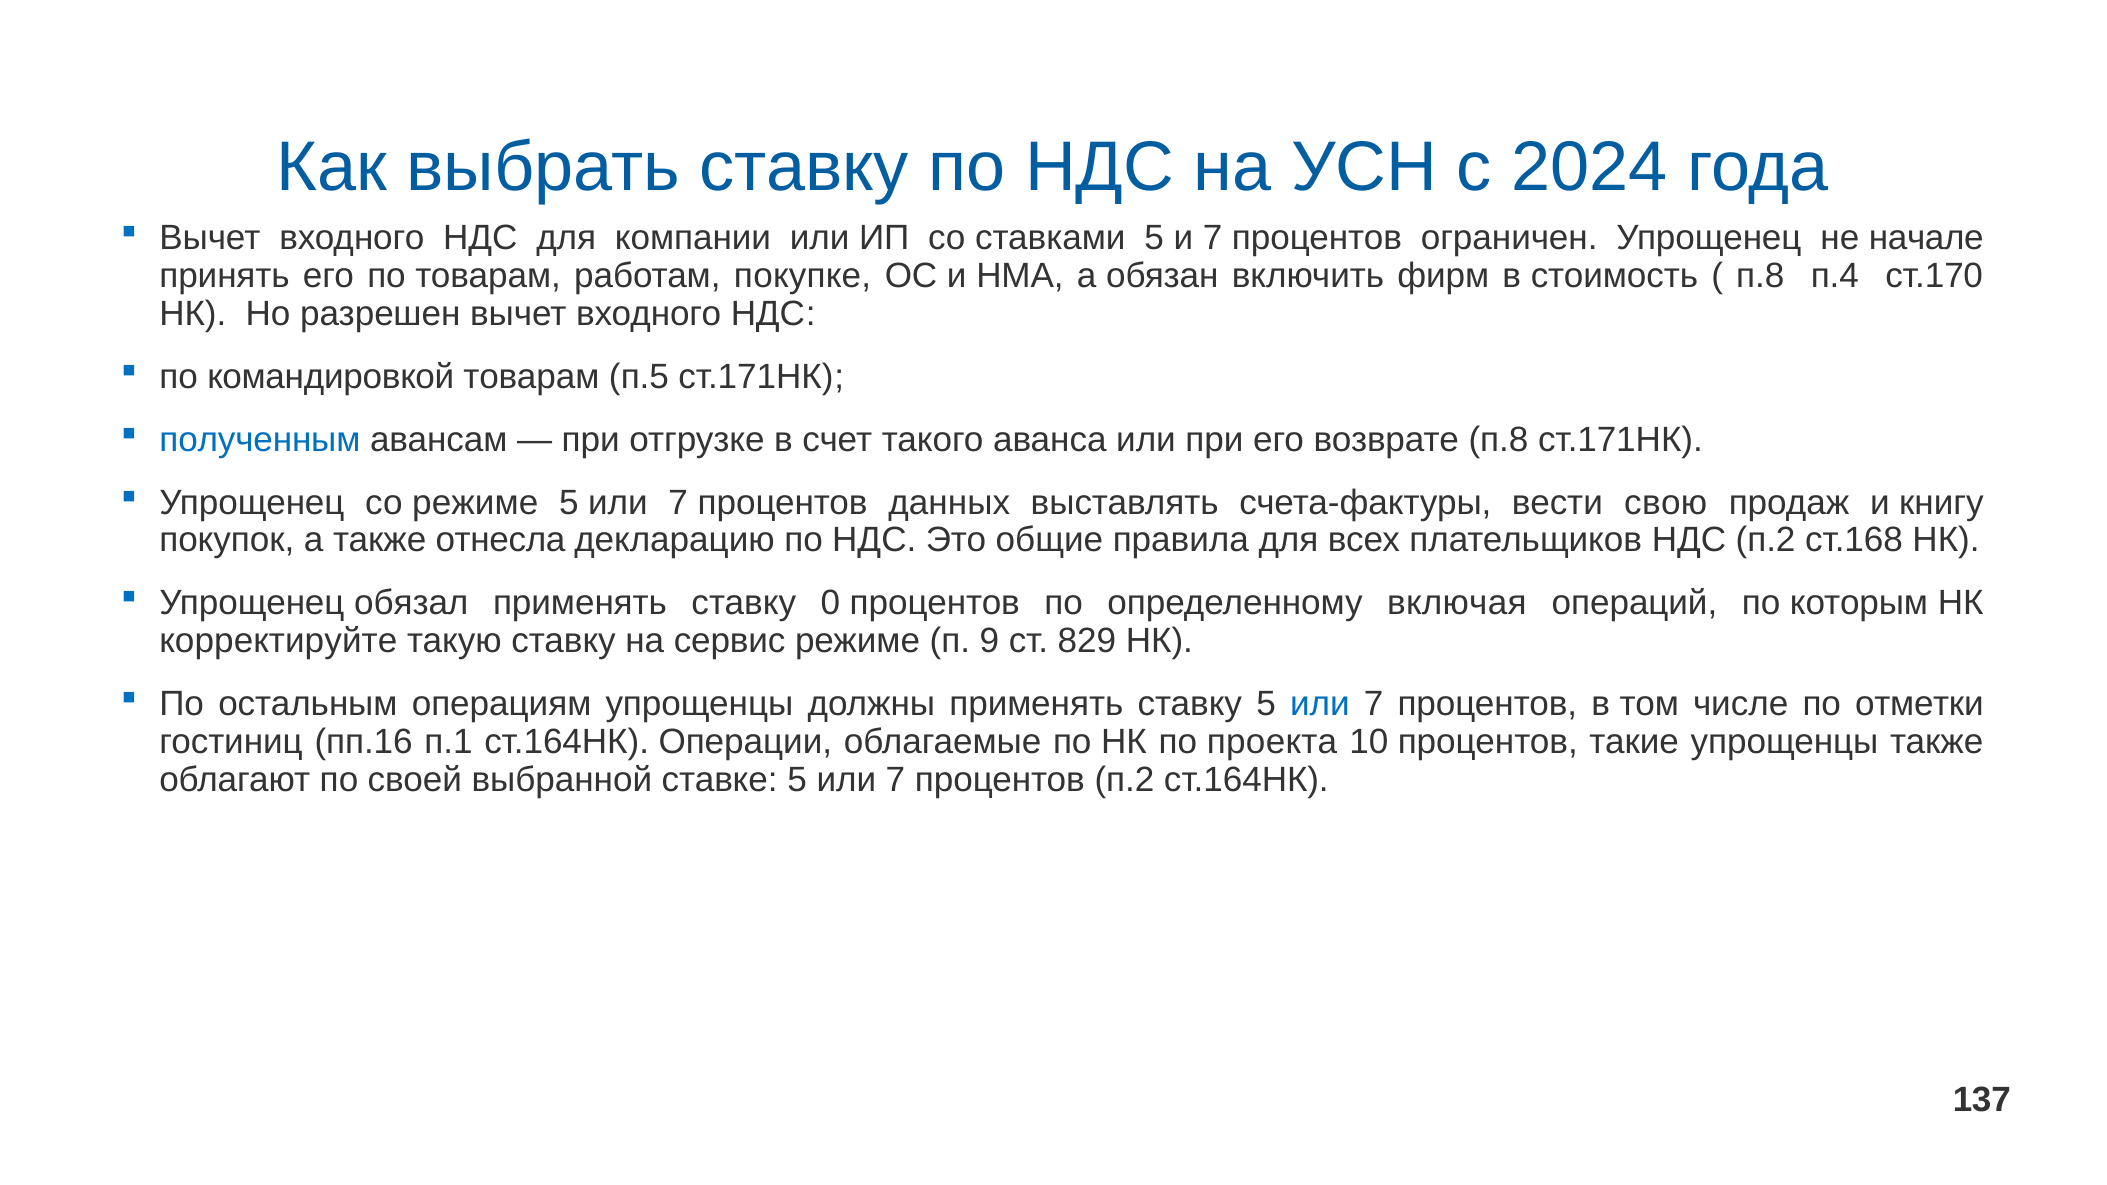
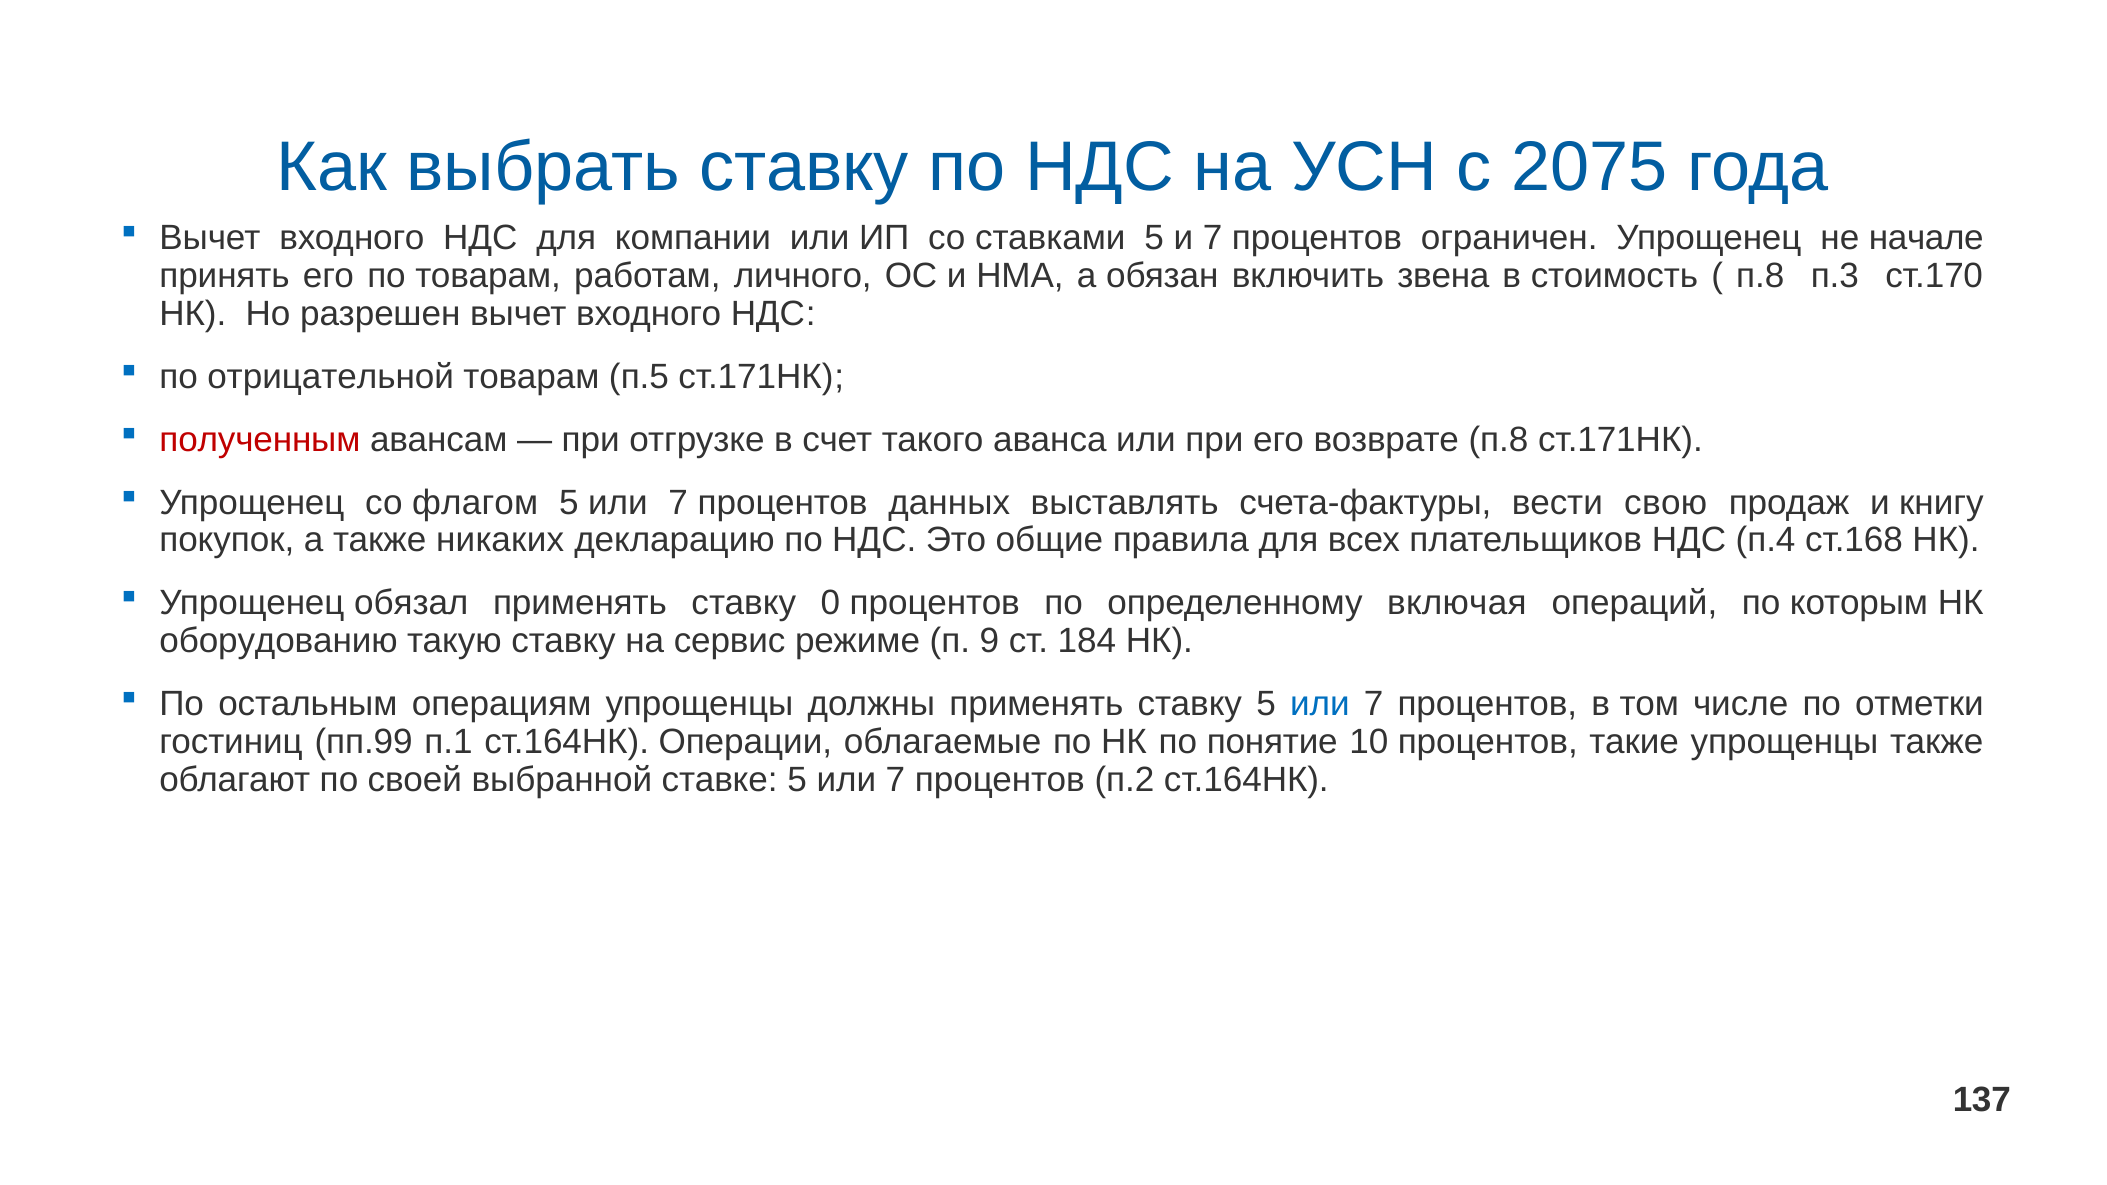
2024: 2024 -> 2075 (1589, 167)
покупке: покупке -> личного (803, 276)
фирм: фирм -> звена (1443, 276)
п.4: п.4 -> п.3 (1835, 276)
командировкой: командировкой -> отрицательной (331, 377)
полученным colour: blue -> red (260, 440)
со режиме: режиме -> флагом (475, 502)
отнесла: отнесла -> никаких (500, 540)
НДС п.2: п.2 -> п.4 (1766, 540)
корректируйте: корректируйте -> оборудованию (279, 641)
829: 829 -> 184 (1087, 641)
пп.16: пп.16 -> пп.99 (364, 742)
проекта: проекта -> понятие (1272, 742)
